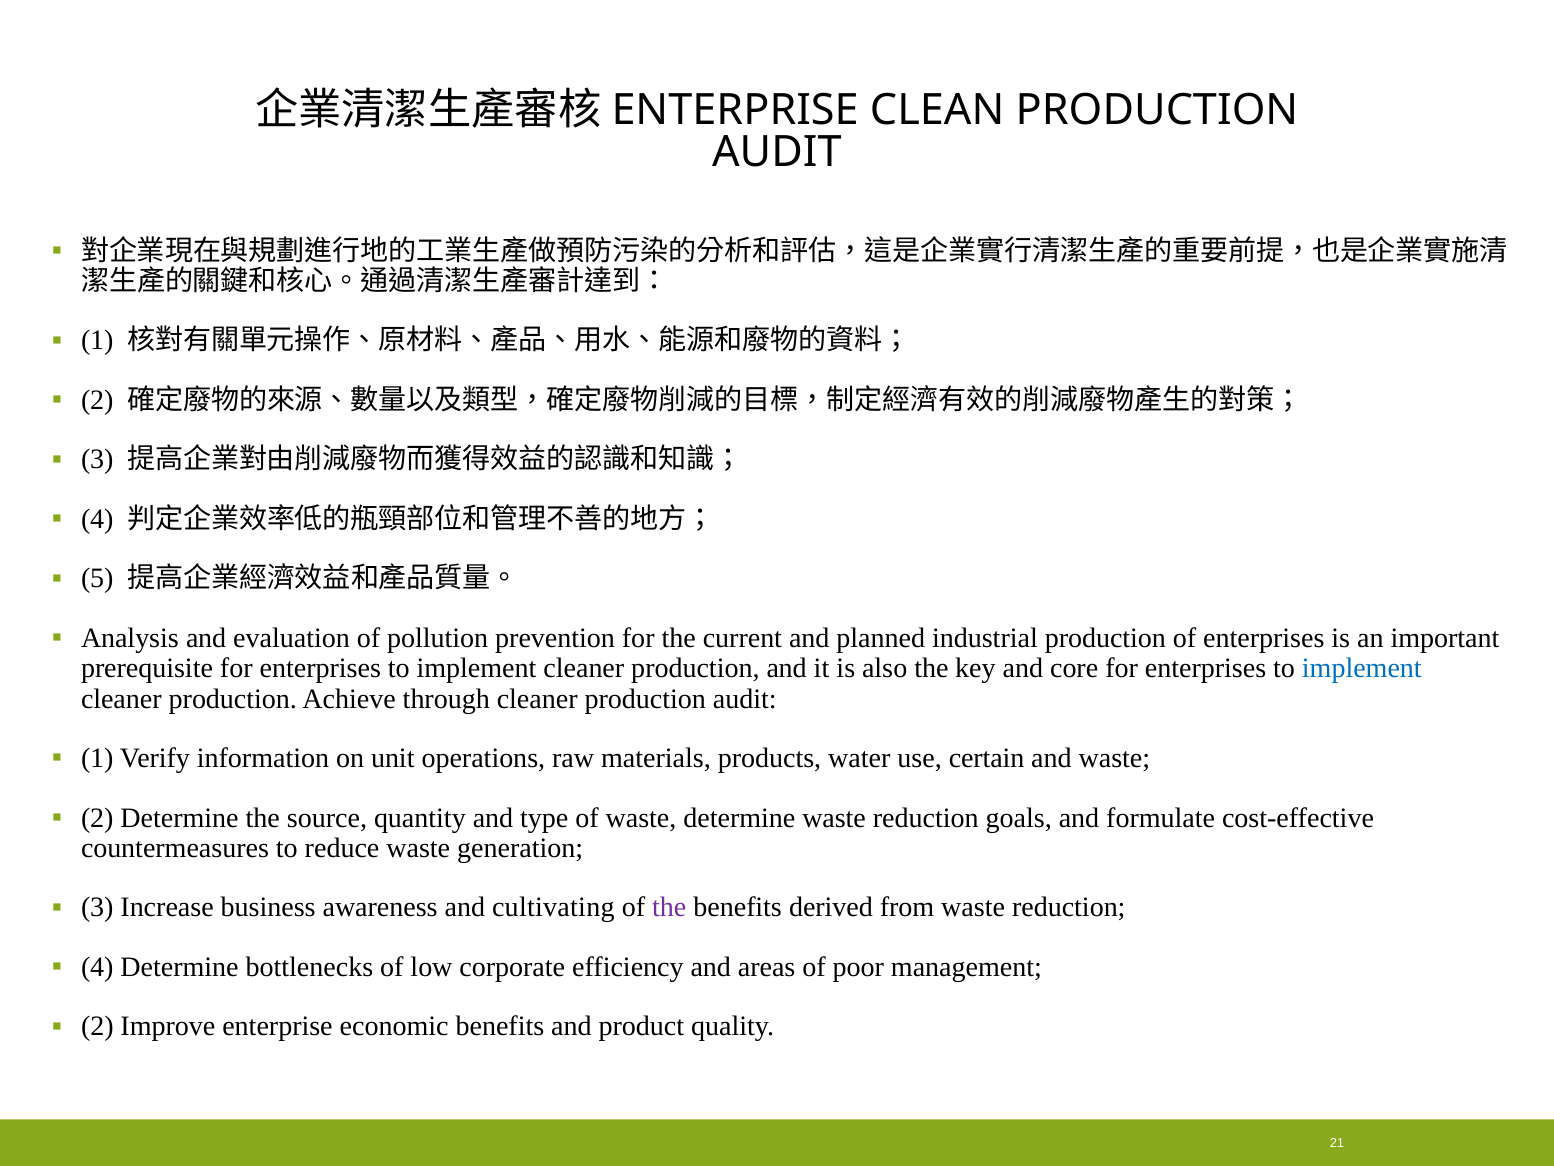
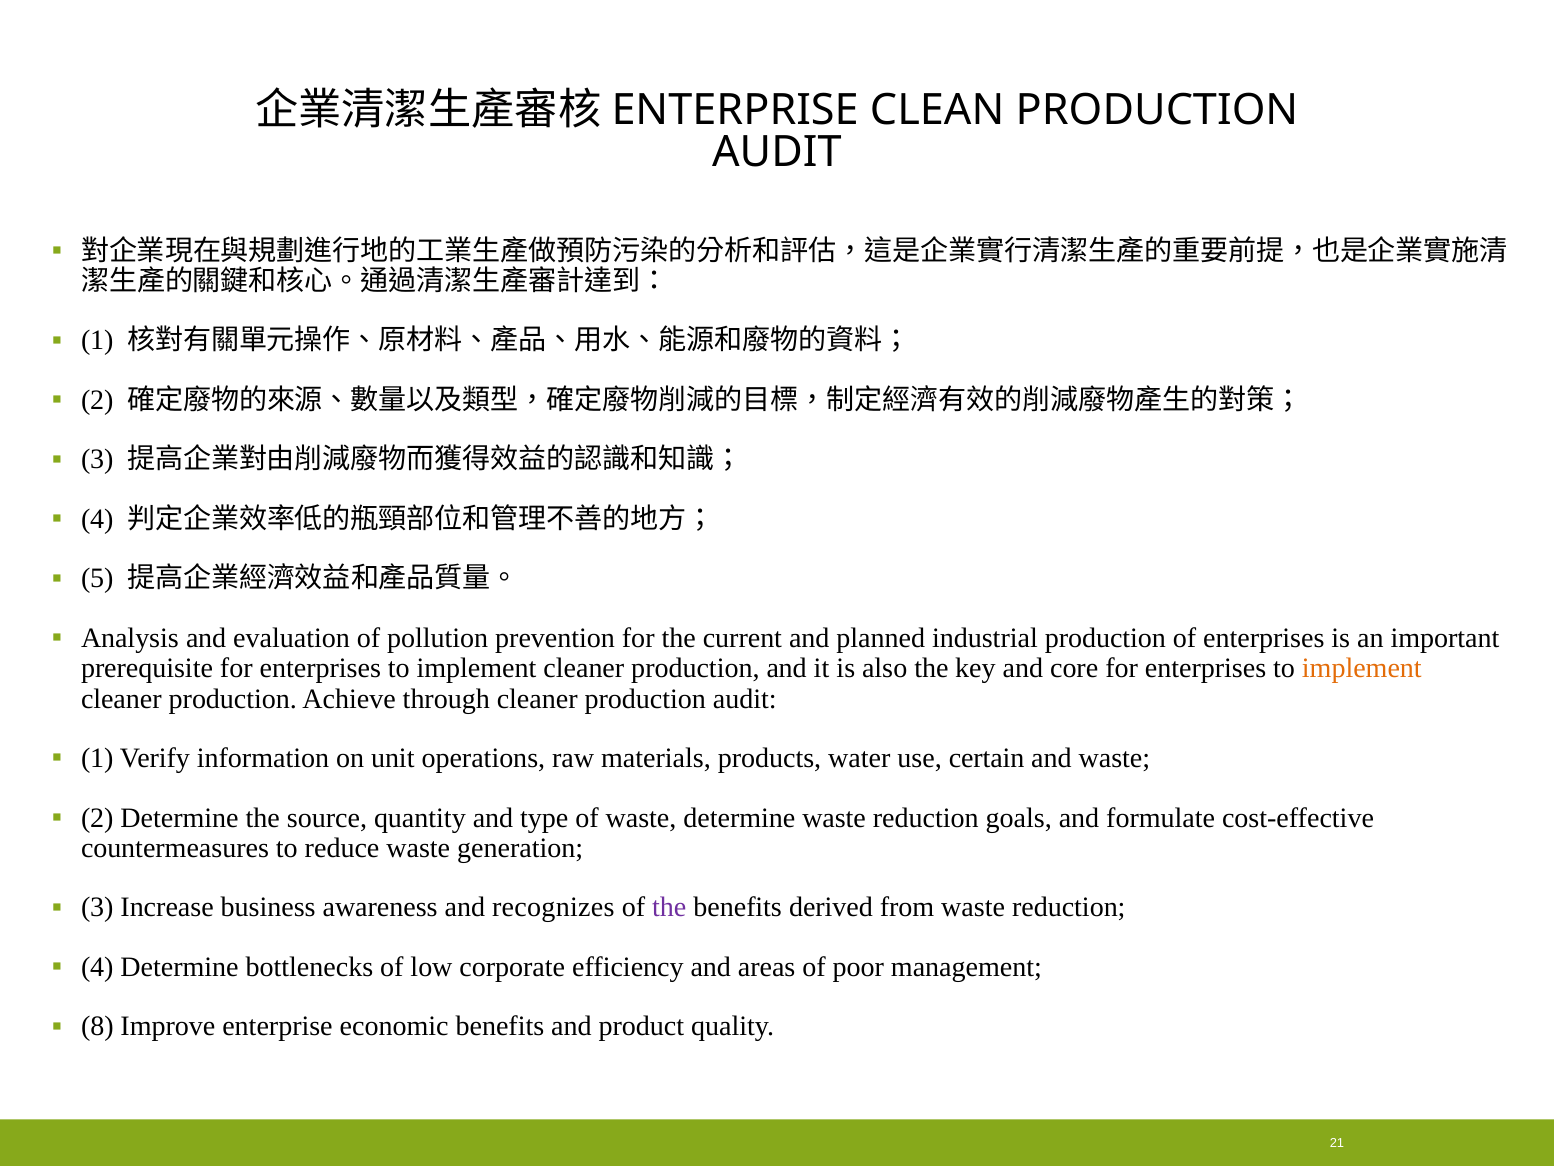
implement colour: blue -> orange (1362, 668)
cultivating: cultivating -> recognizes (553, 907)
2: 2 -> 8 (97, 1026)
